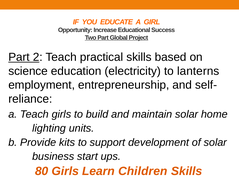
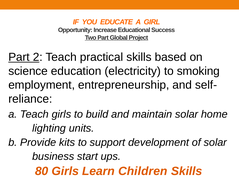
lanterns: lanterns -> smoking (198, 71)
